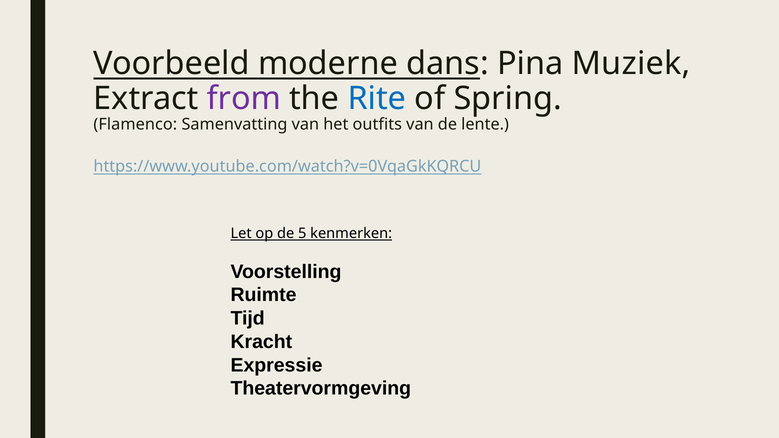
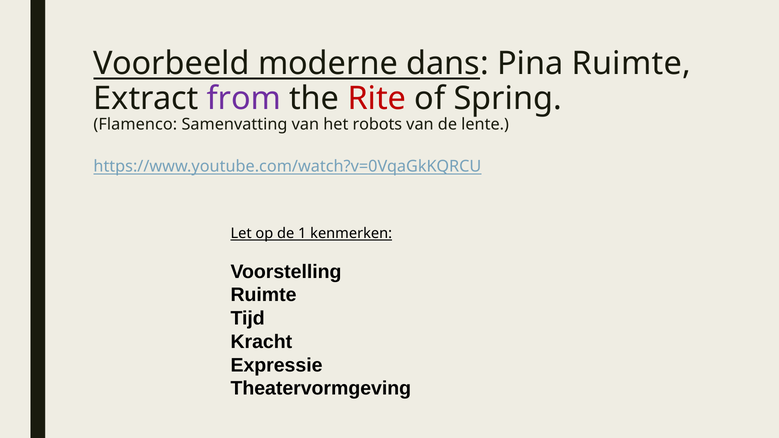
Pina Muziek: Muziek -> Ruimte (631, 64)
Rite colour: blue -> red (377, 98)
outfits: outfits -> robots (377, 125)
5: 5 -> 1 (302, 233)
